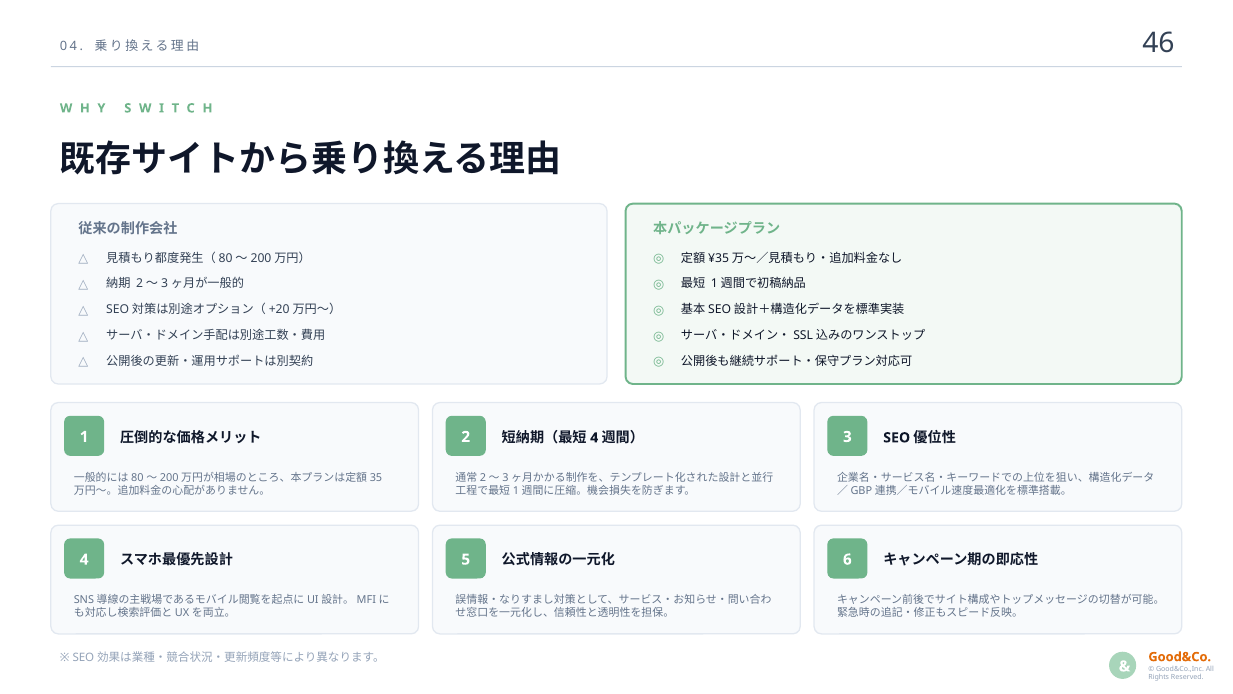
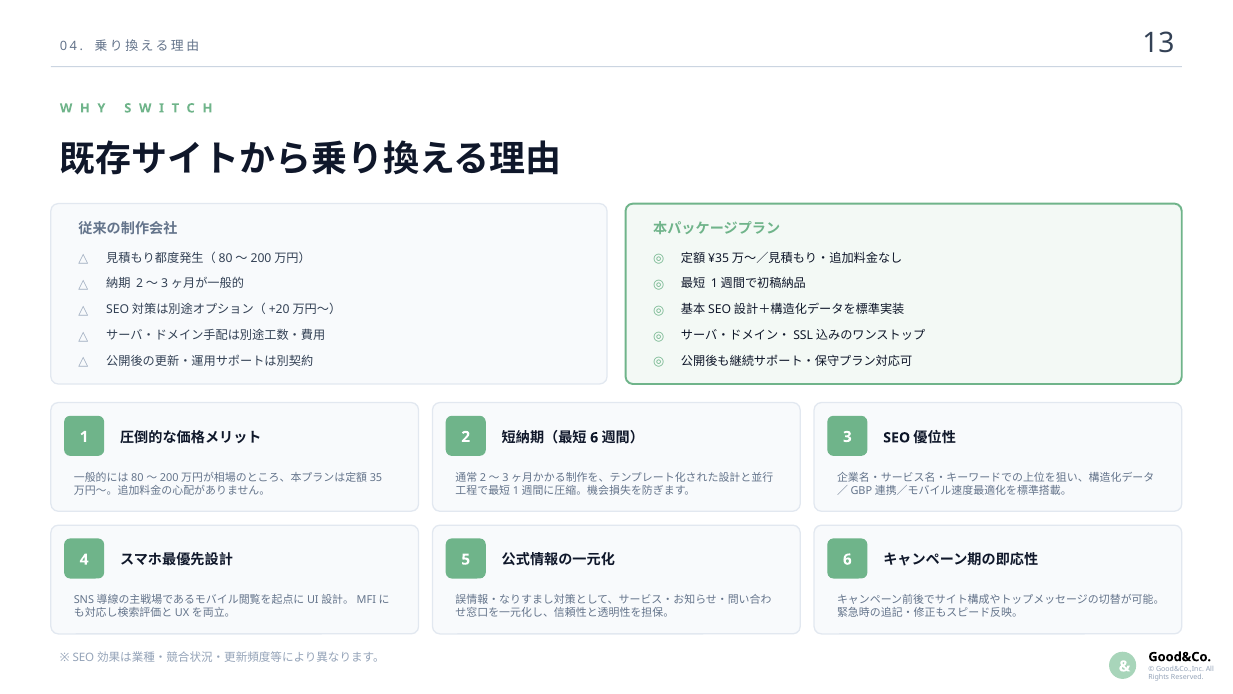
46: 46 -> 13 (1158, 43)
4: 4 -> 6 (594, 437)
Good&Co colour: orange -> black (1180, 657)
